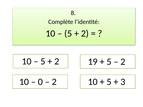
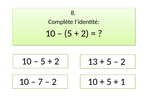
19: 19 -> 13 (93, 62)
0: 0 -> 7 (40, 82)
3: 3 -> 1 (123, 82)
